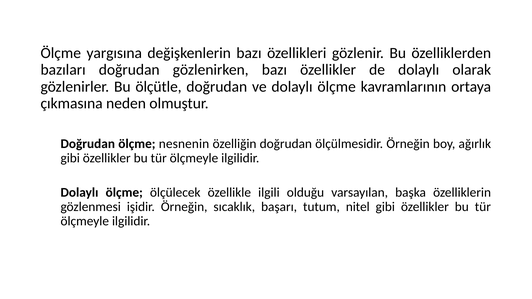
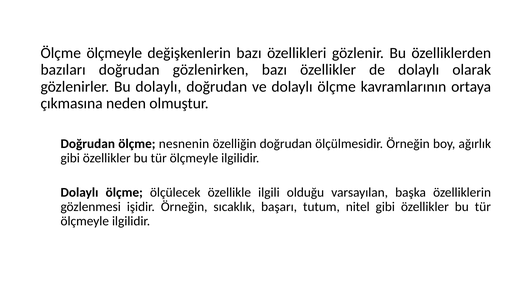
Ölçme yargısına: yargısına -> ölçmeyle (114, 53)
Bu ölçütle: ölçütle -> dolaylı (158, 87)
